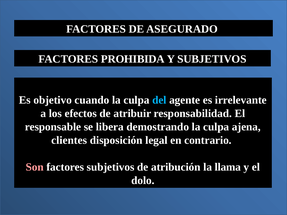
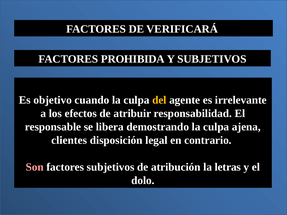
ASEGURADO: ASEGURADO -> VERIFICARÁ (182, 29)
del colour: light blue -> yellow (159, 100)
llama: llama -> letras (228, 167)
